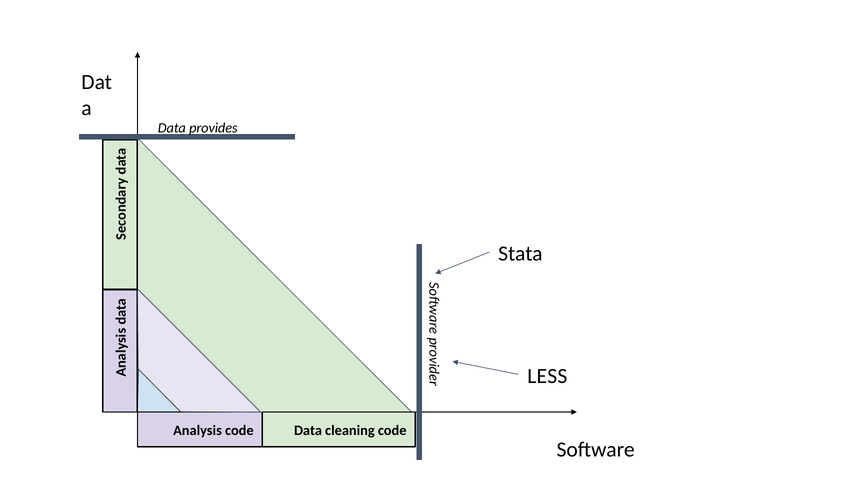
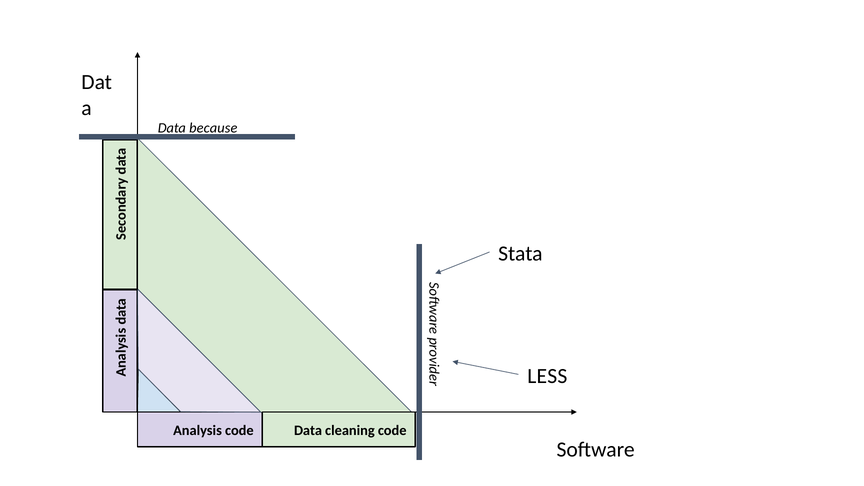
provides: provides -> because (213, 128)
